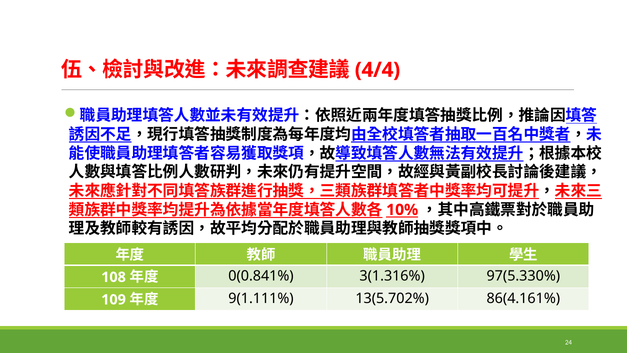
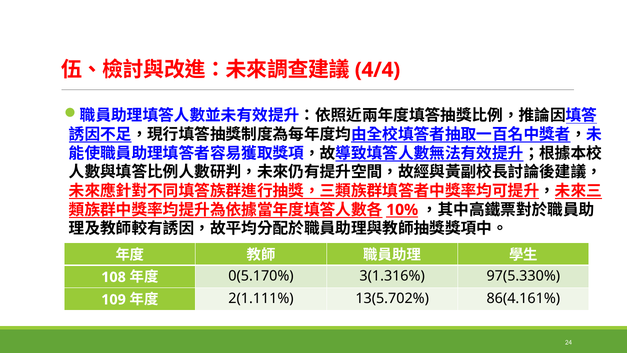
0(0.841%: 0(0.841% -> 0(5.170% (261, 276)
9(1.111%: 9(1.111% -> 2(1.111% (261, 298)
